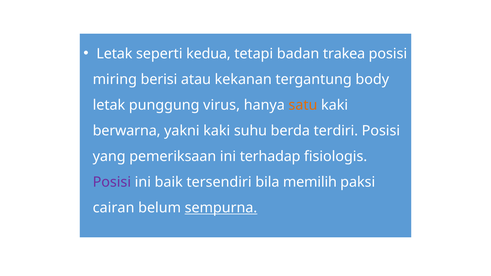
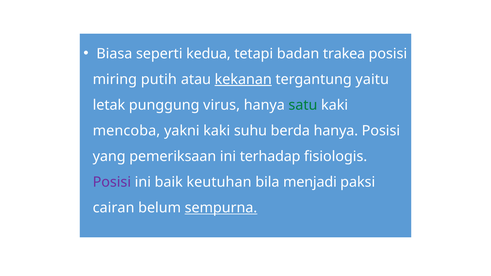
Letak: Letak -> Biasa (114, 54)
berisi: berisi -> putih (159, 79)
kekanan underline: none -> present (243, 79)
body: body -> yaitu (372, 79)
satu colour: orange -> green (303, 105)
berwarna: berwarna -> mencoba (126, 131)
berda terdiri: terdiri -> hanya (336, 131)
tersendiri: tersendiri -> keutuhan (219, 182)
memilih: memilih -> menjadi (310, 182)
